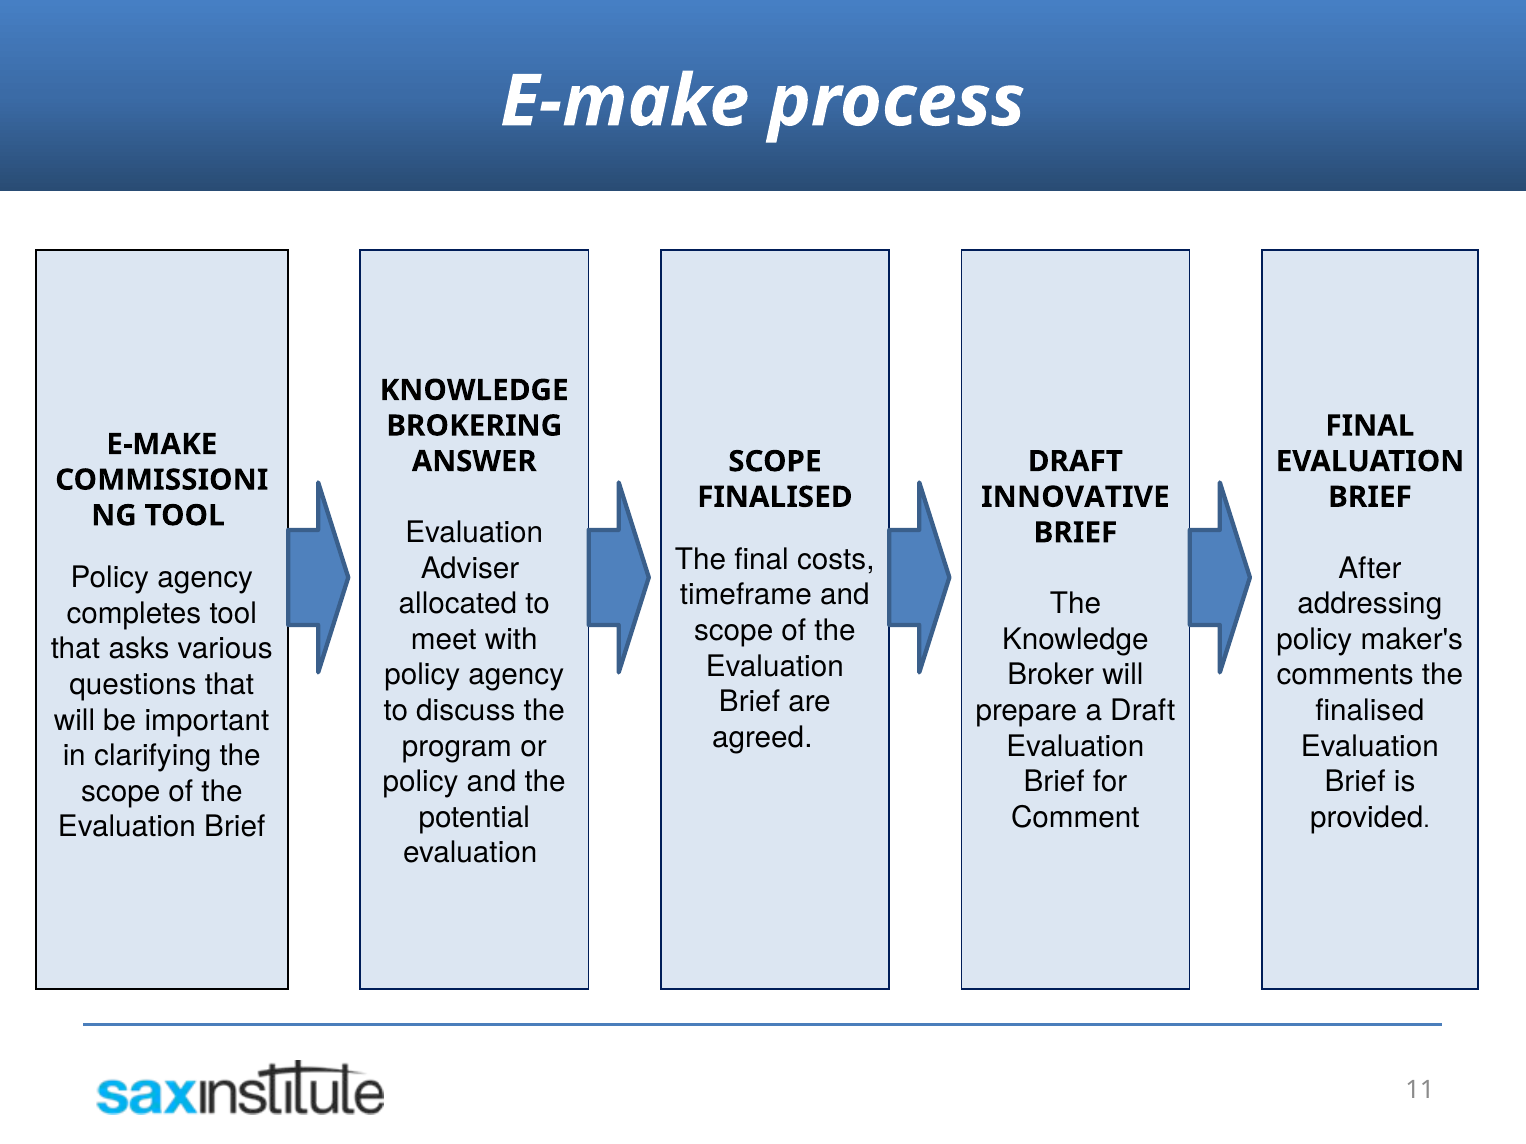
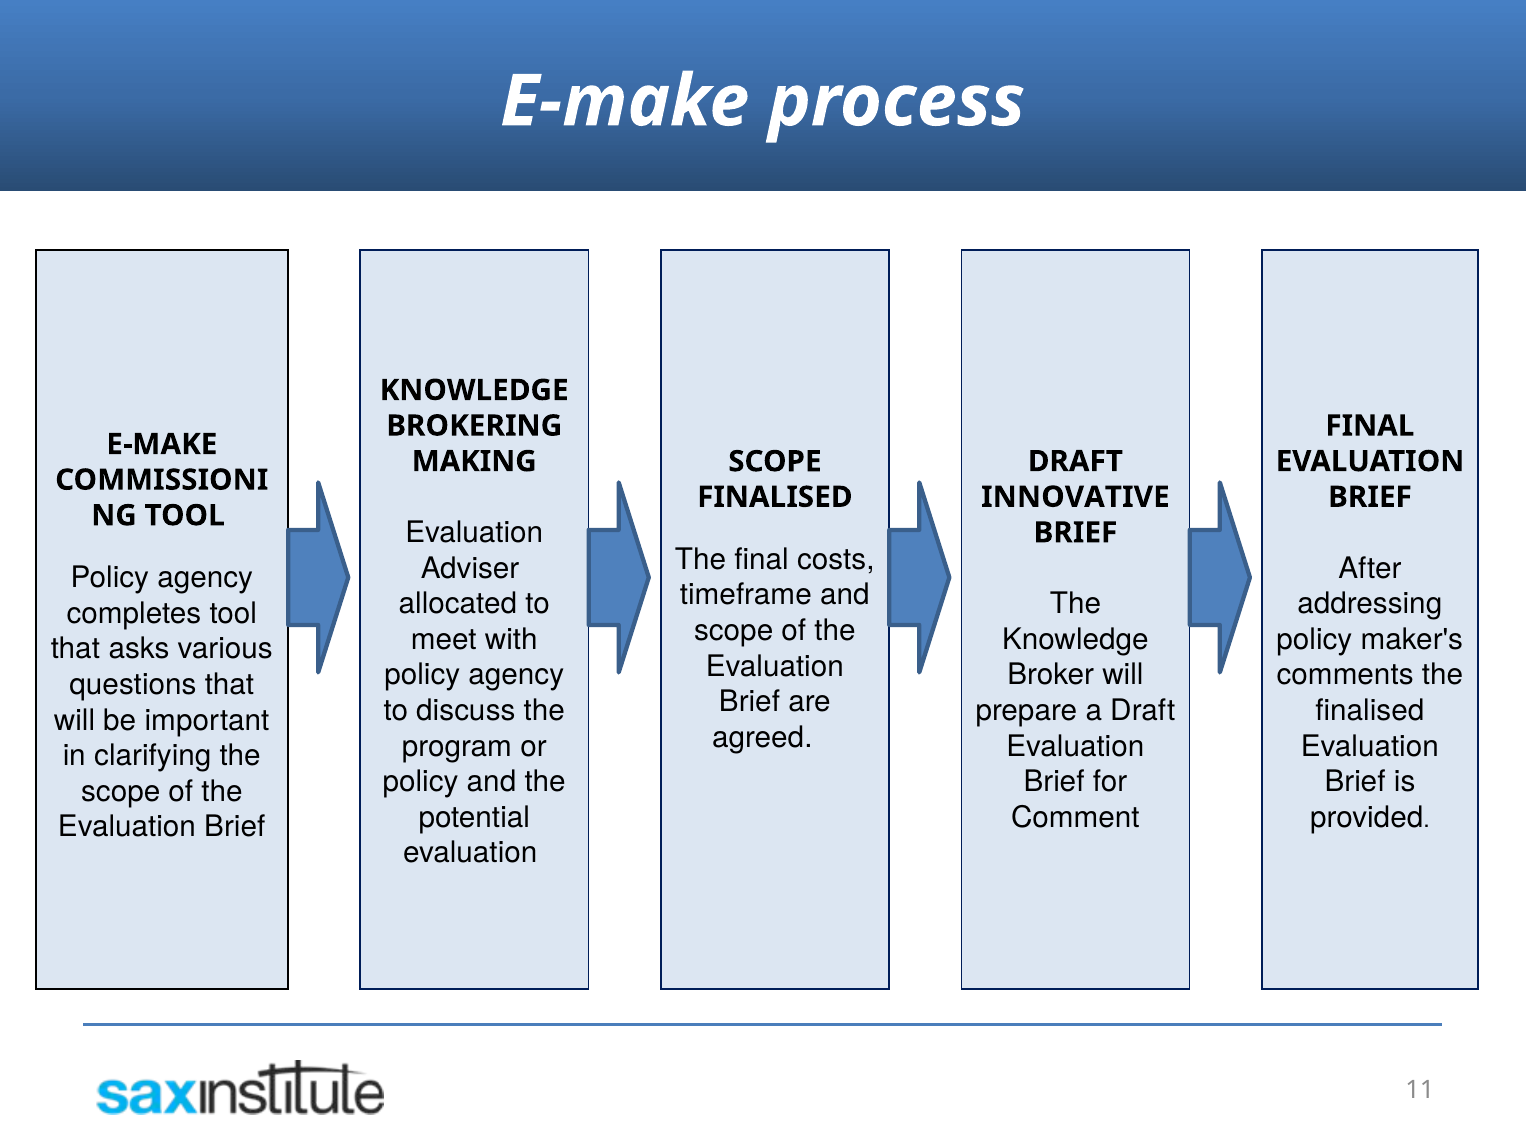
ANSWER: ANSWER -> MAKING (474, 462)
